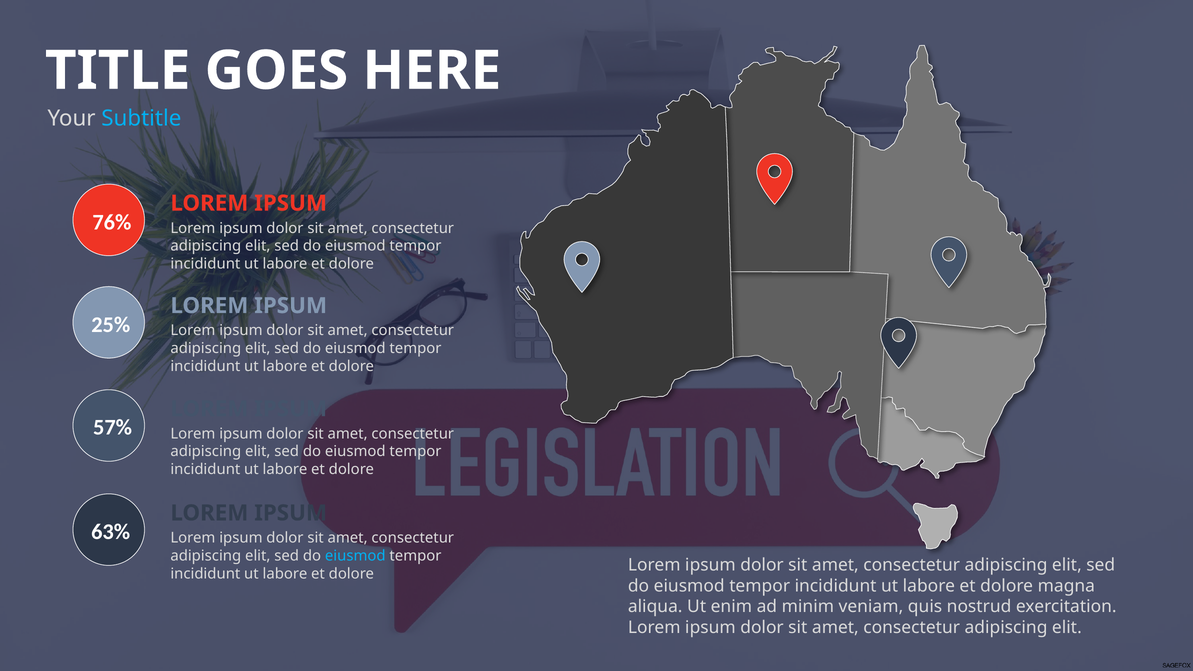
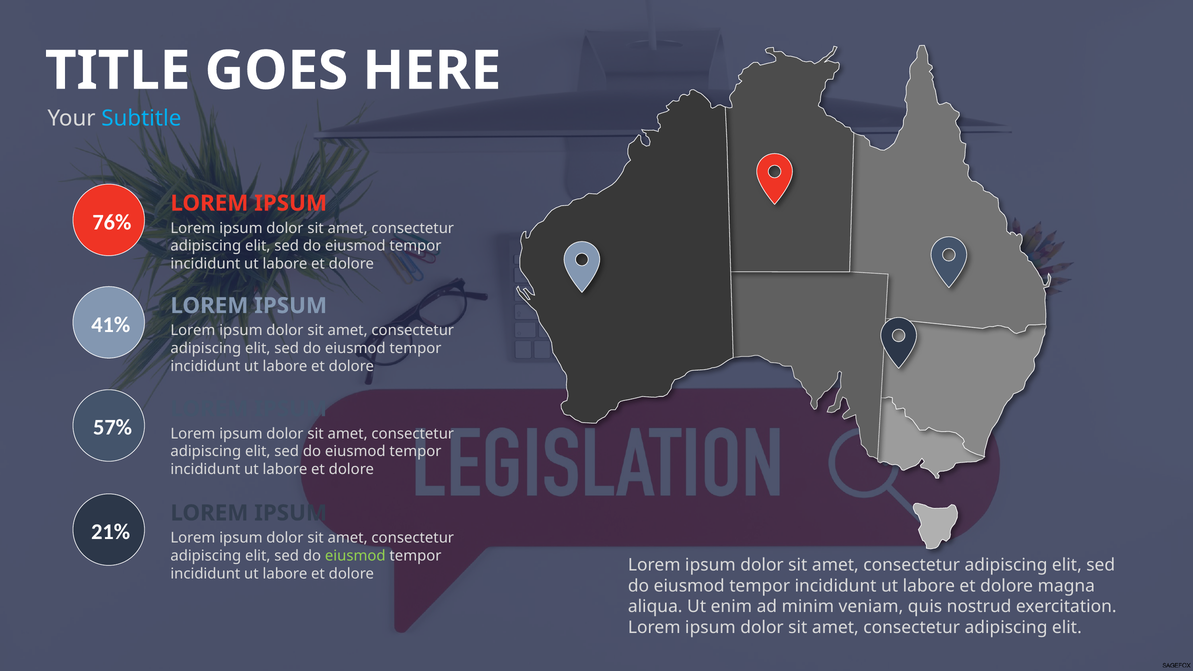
25%: 25% -> 41% (111, 325)
63%: 63% -> 21% (111, 532)
eiusmod colour: light blue -> light green (355, 556)
